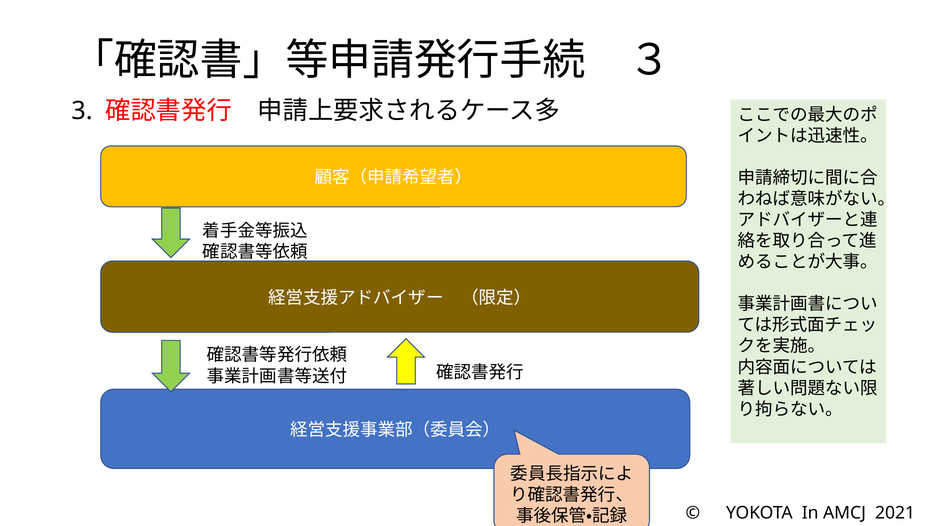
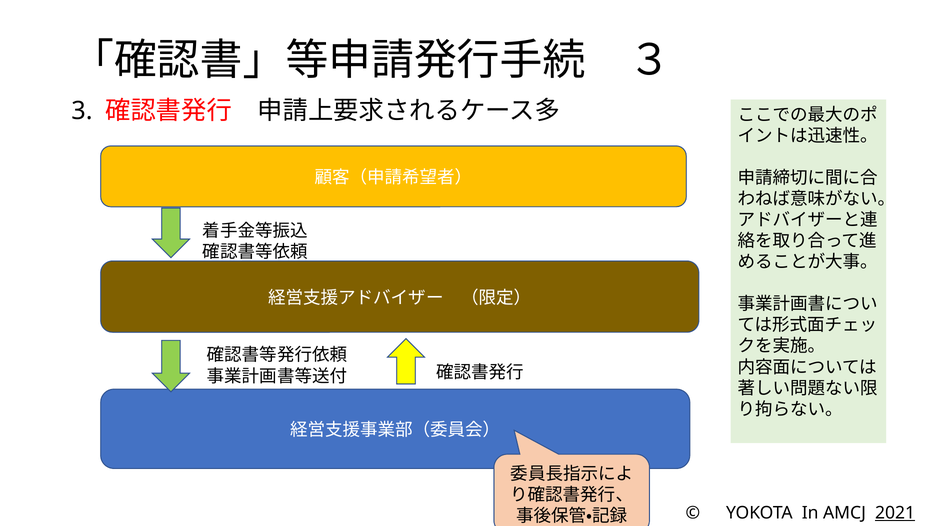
2021 underline: none -> present (895, 513)
